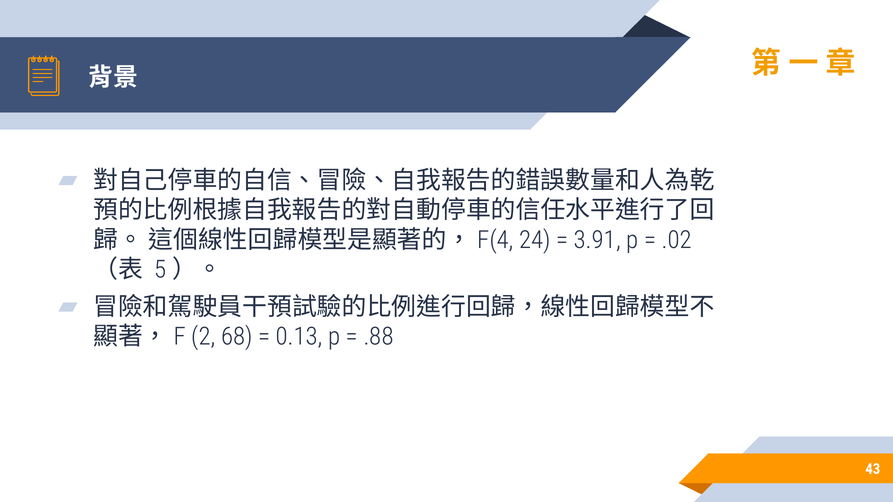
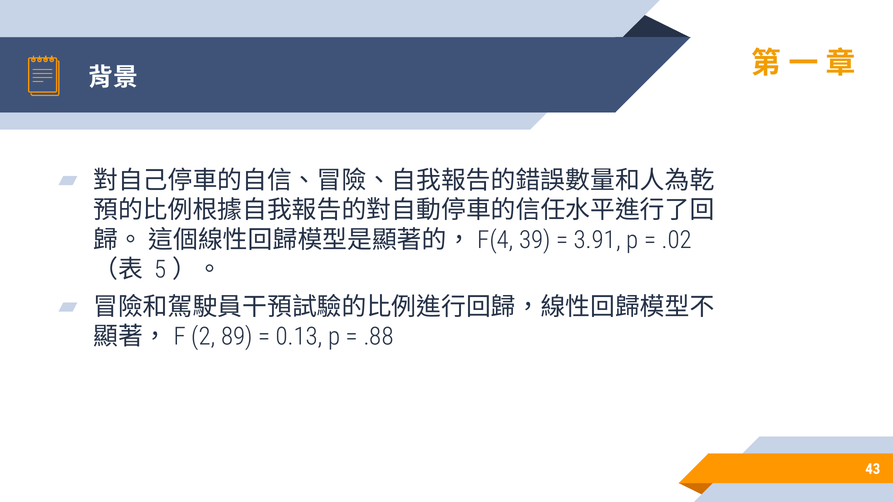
24: 24 -> 39 (535, 240)
68: 68 -> 89 (237, 337)
